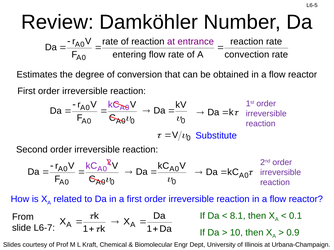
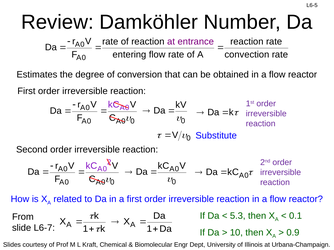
8.1: 8.1 -> 5.3 (238, 216)
